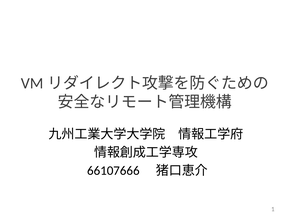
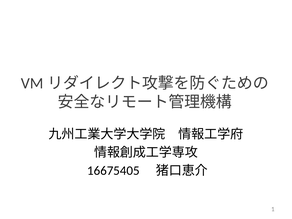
66107666: 66107666 -> 16675405 (113, 171)
